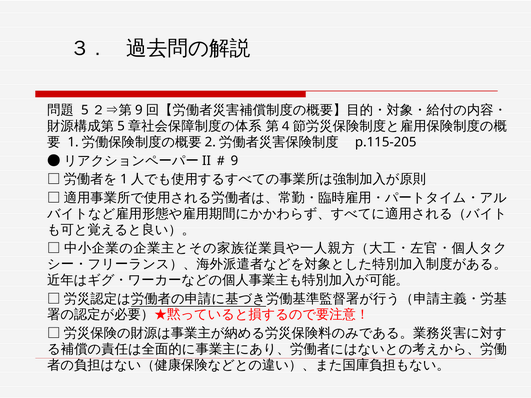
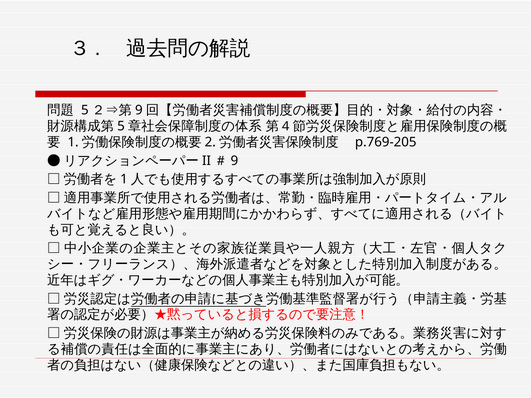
p.115-205: p.115-205 -> p.769-205 (386, 142)
